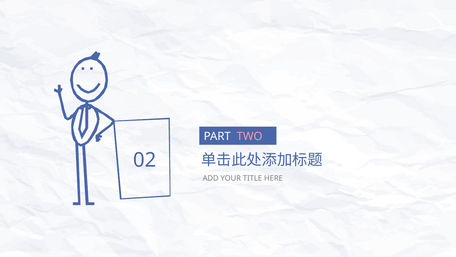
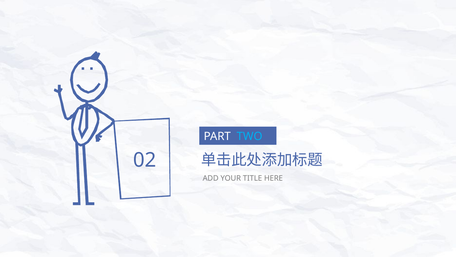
TWO colour: pink -> light blue (250, 136)
